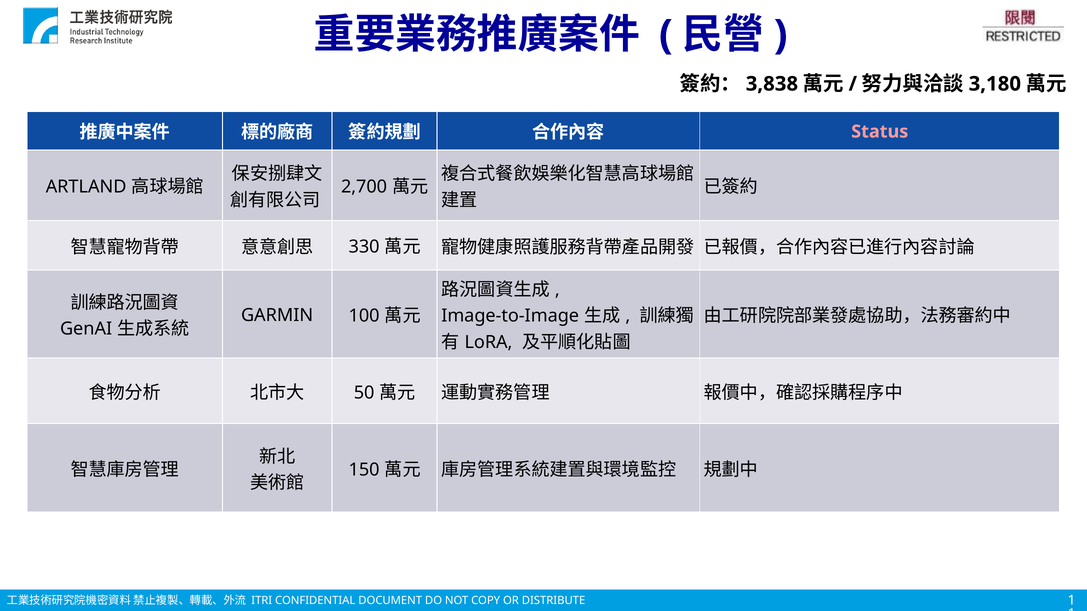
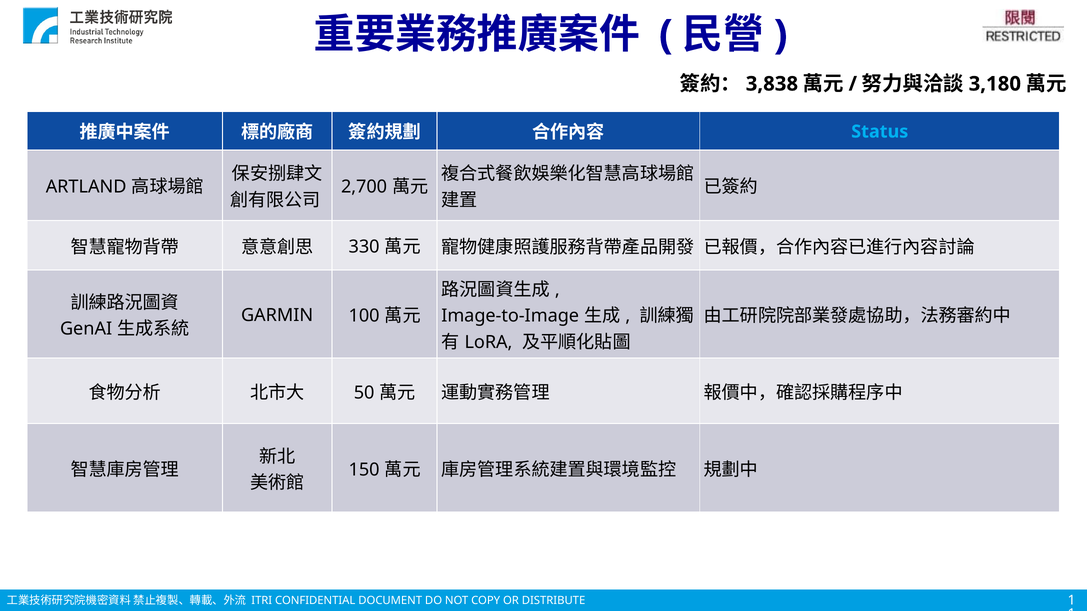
Status colour: pink -> light blue (880, 132)
